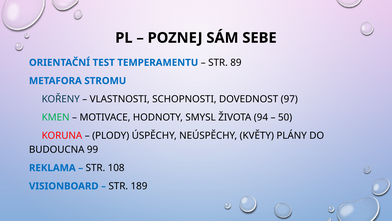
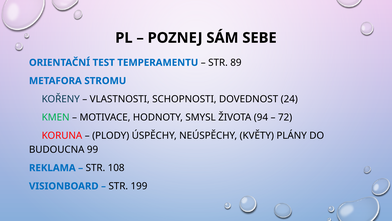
97: 97 -> 24 (289, 99)
50: 50 -> 72 (285, 117)
189: 189 -> 199 (139, 186)
